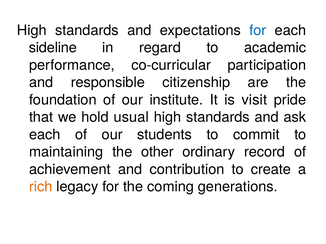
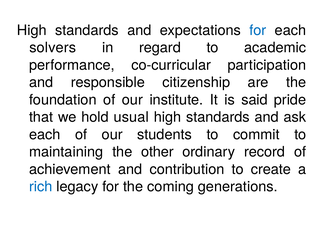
sideline: sideline -> solvers (53, 48)
visit: visit -> said (254, 100)
rich colour: orange -> blue (41, 187)
